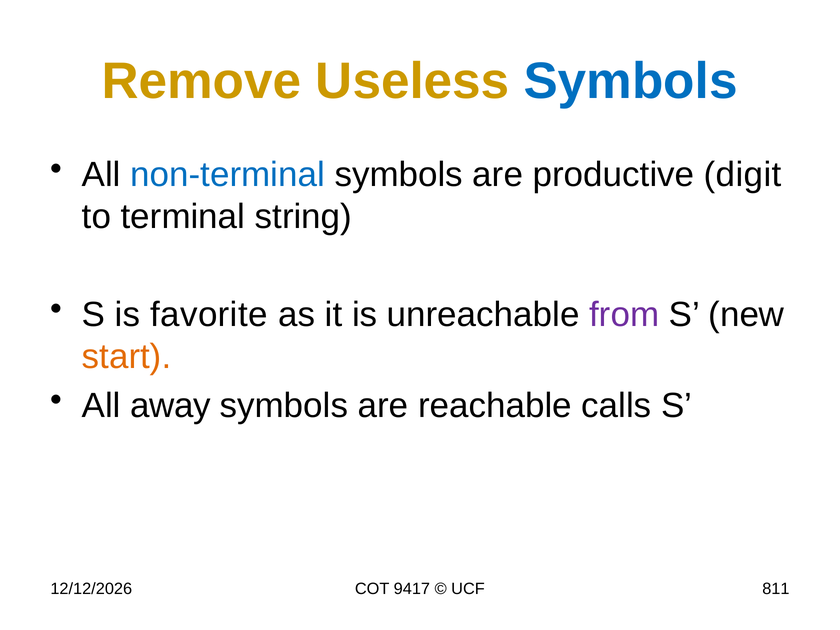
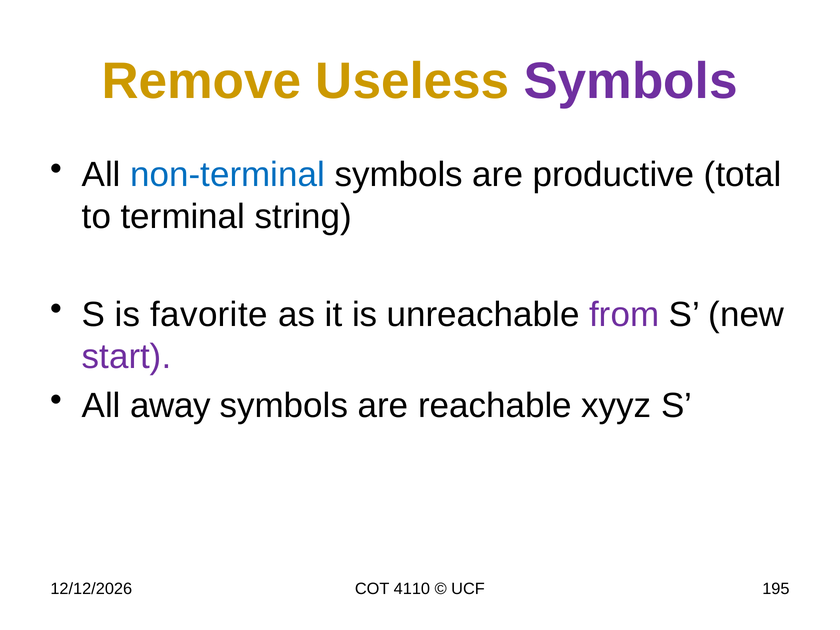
Symbols colour: blue -> purple (631, 81)
digit: digit -> total (743, 175)
start colour: orange -> purple (127, 357)
calls: calls -> xyyz (616, 406)
9417: 9417 -> 4110 (412, 589)
811: 811 -> 195 (776, 589)
